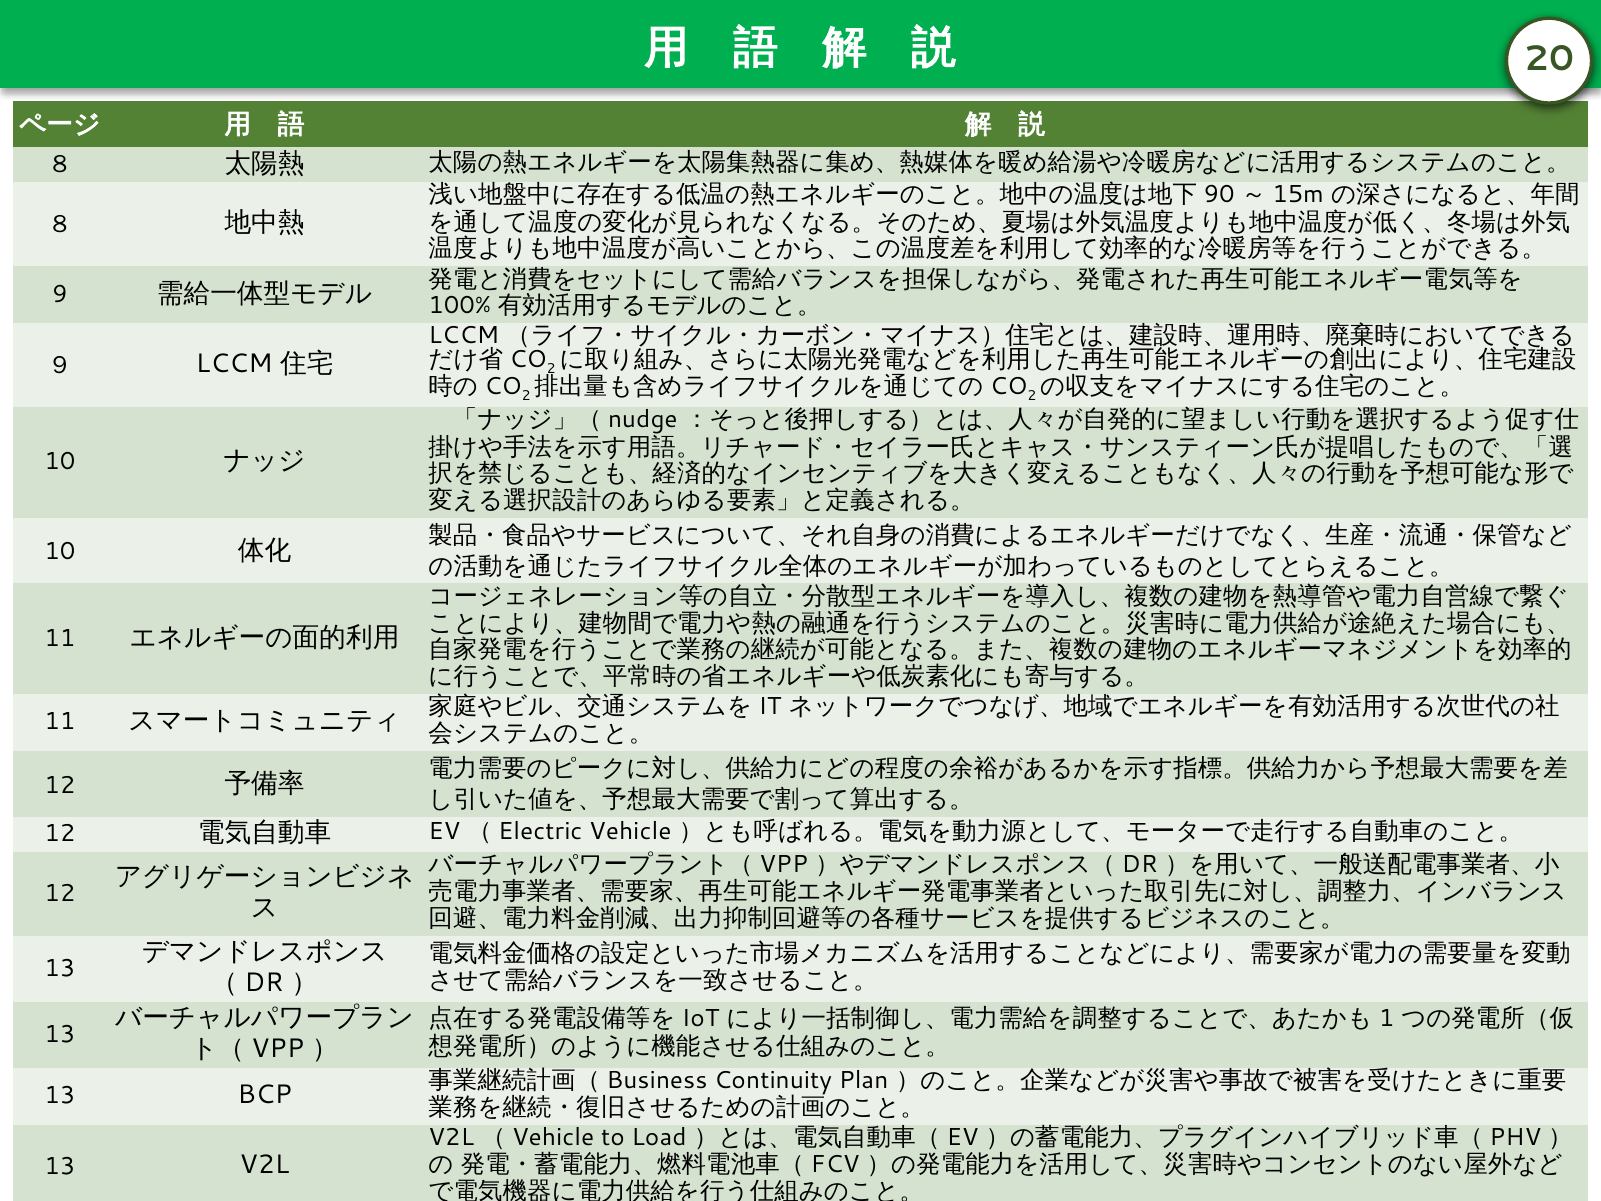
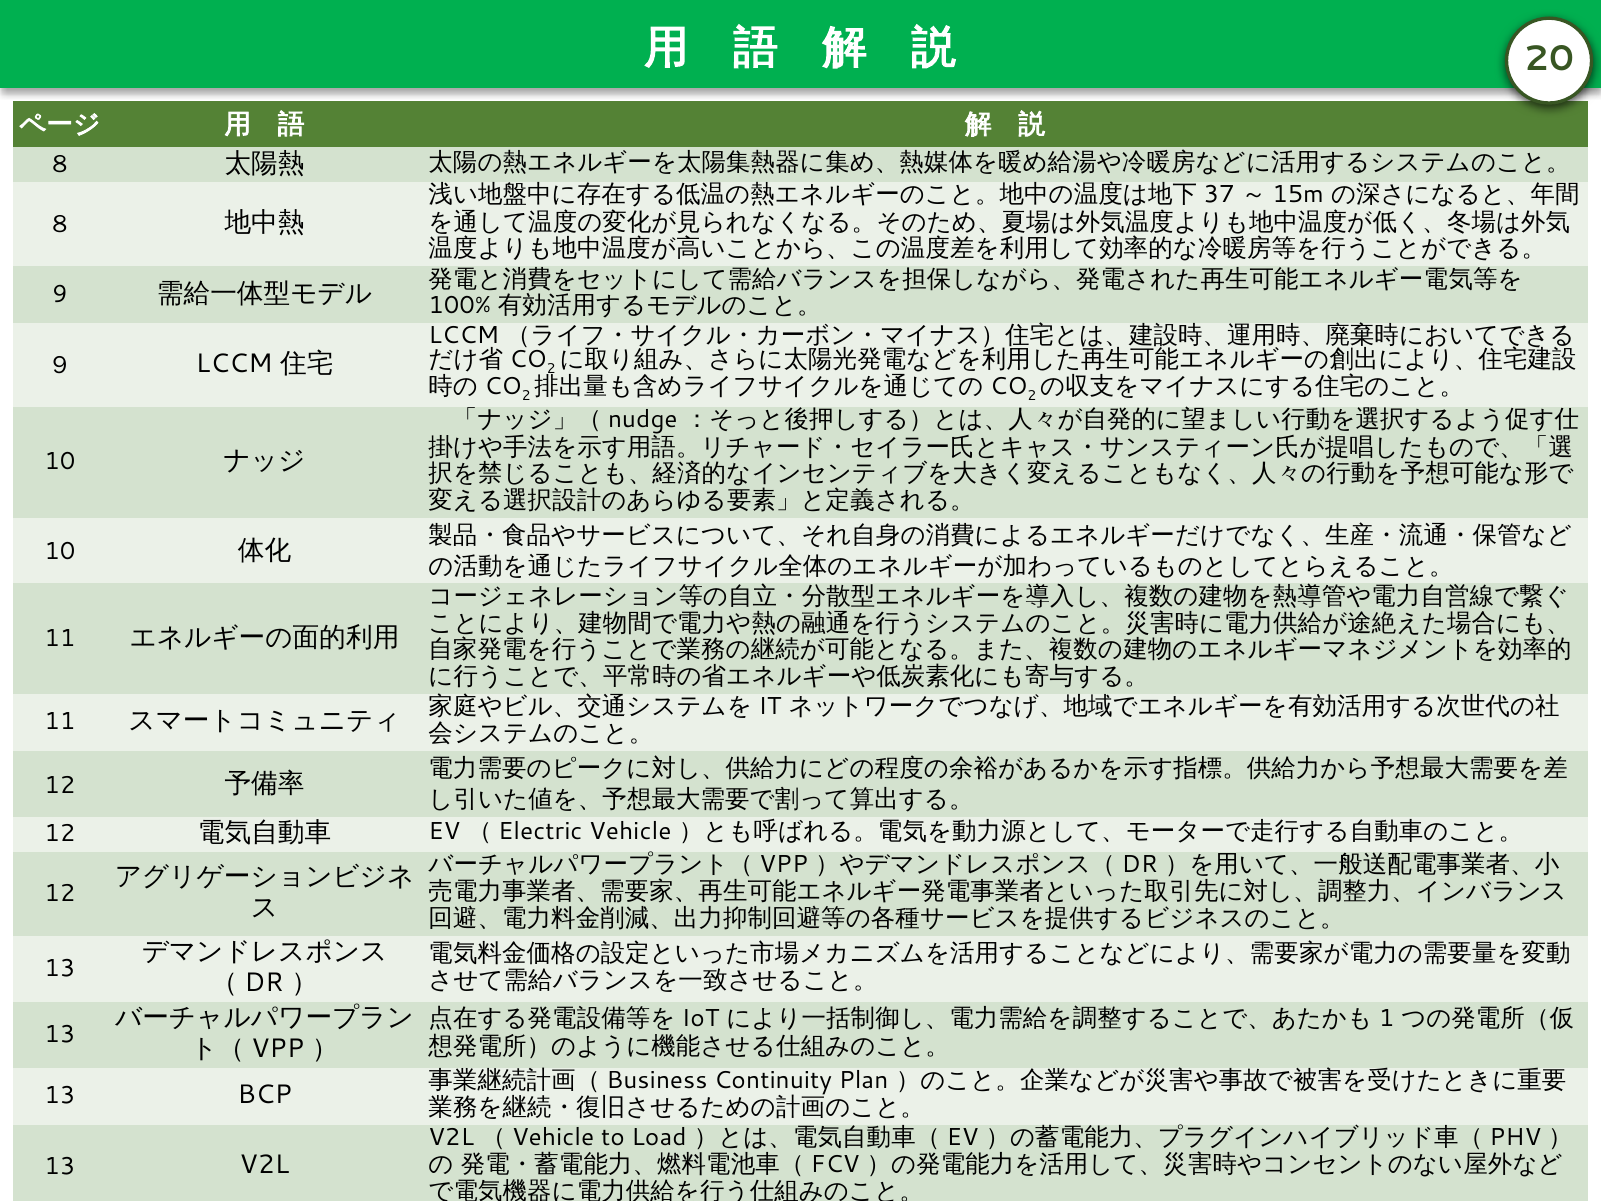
90: 90 -> 37 (1219, 195)
